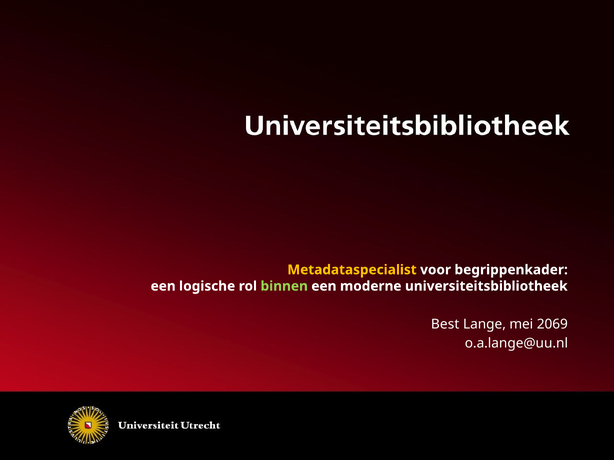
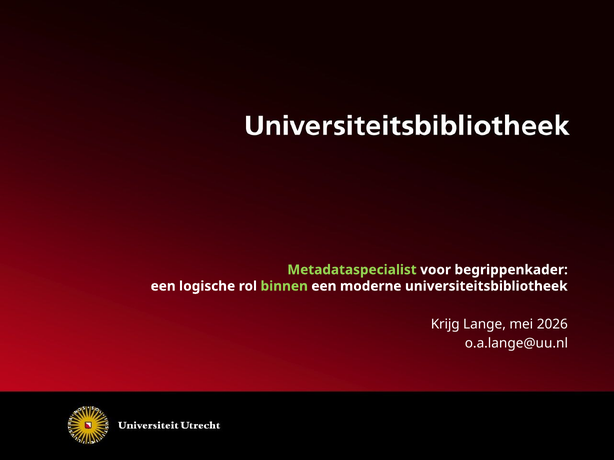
Metadataspecialist colour: yellow -> light green (352, 270)
Best: Best -> Krijg (445, 325)
2069: 2069 -> 2026 (552, 325)
